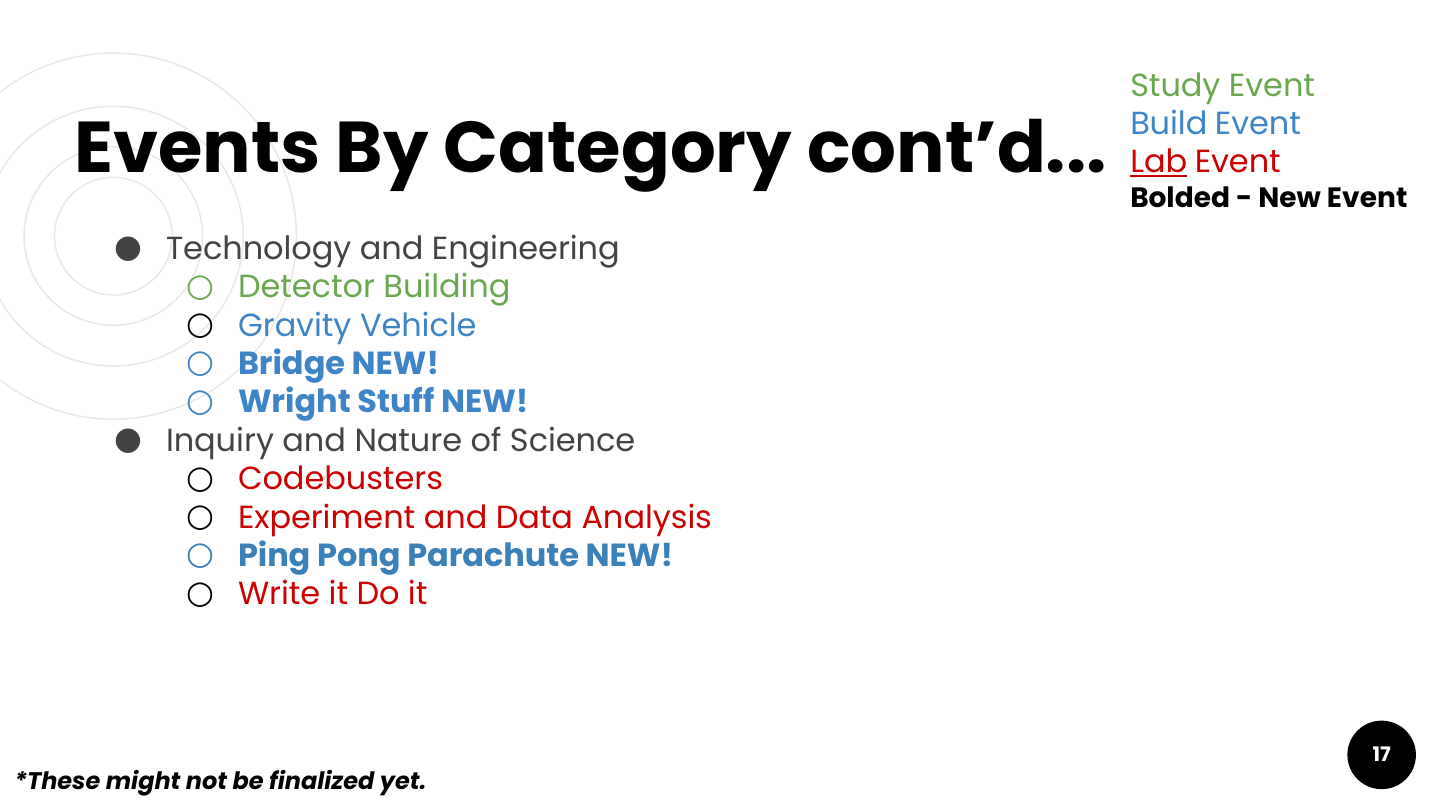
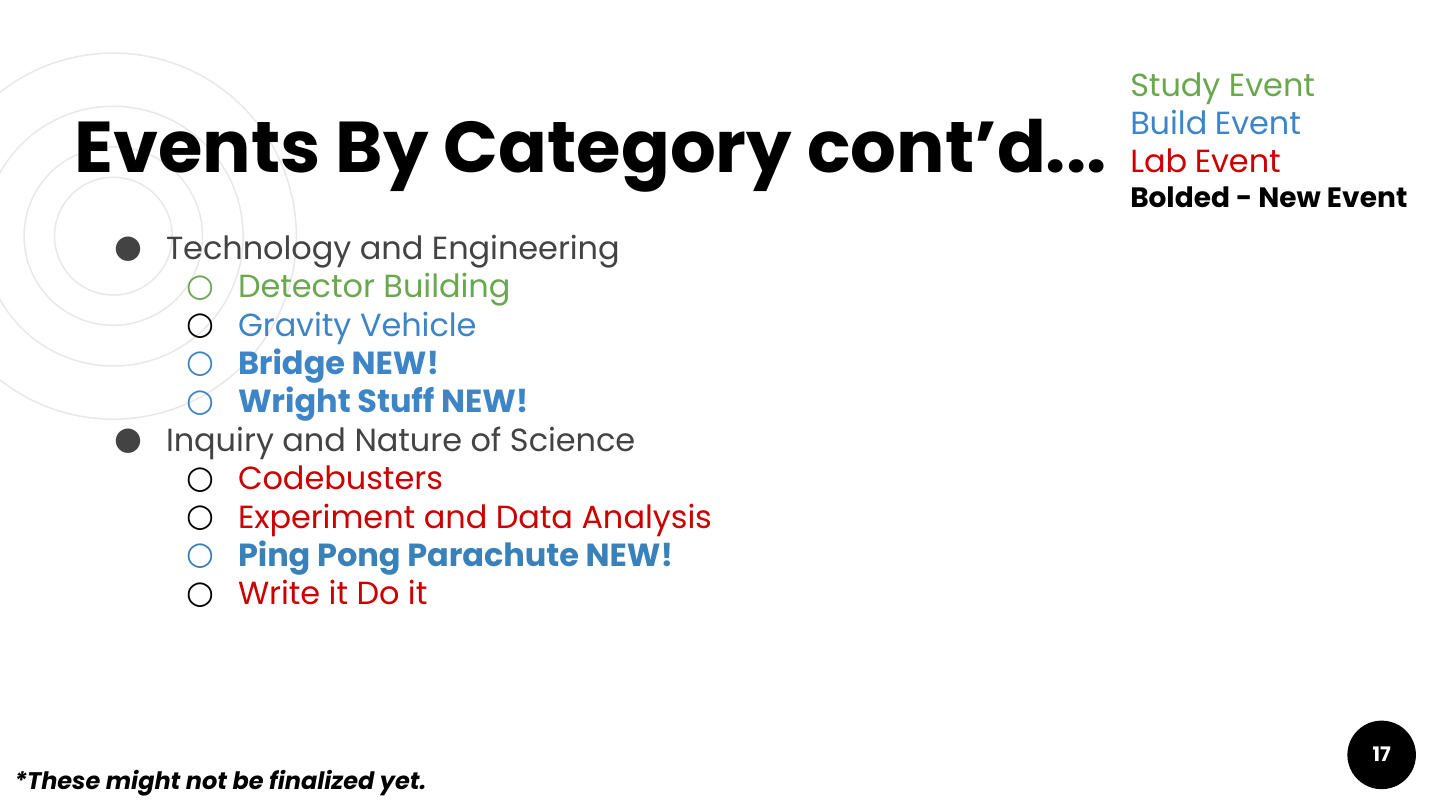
Lab underline: present -> none (1159, 162)
